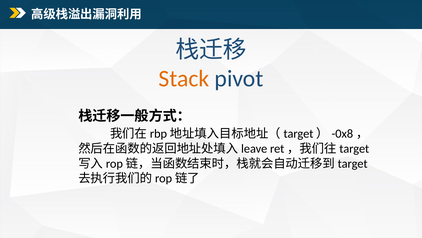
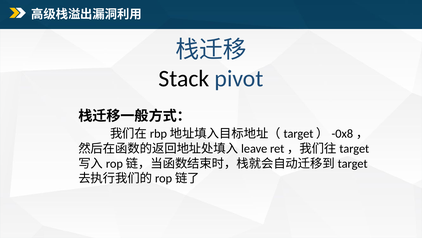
Stack colour: orange -> black (184, 78)
